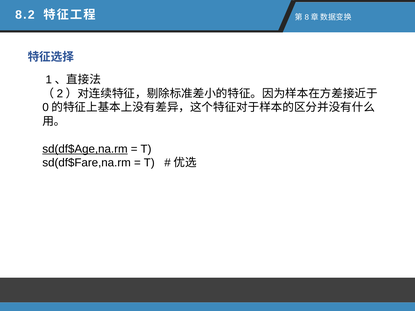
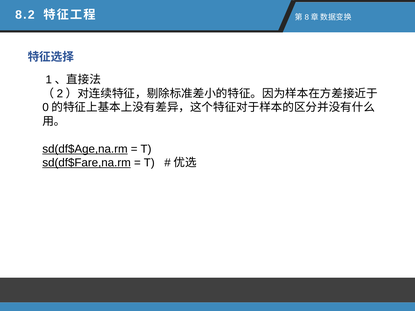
sd(df$Fare,na.rm underline: none -> present (87, 163)
